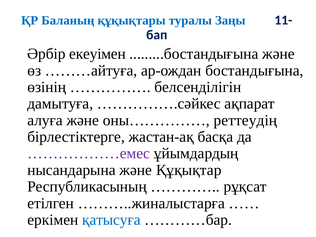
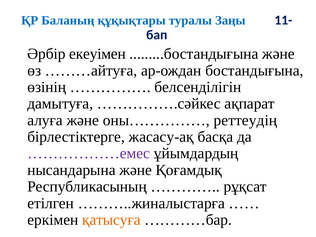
жастан-ақ: жастан-ақ -> жасасу-ақ (161, 137)
Құқықтар: Құқықтар -> Қоғамдық (189, 170)
қатысуға colour: blue -> orange (111, 220)
